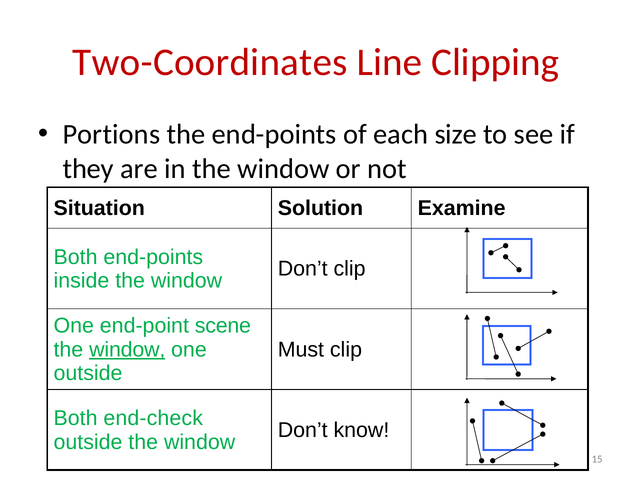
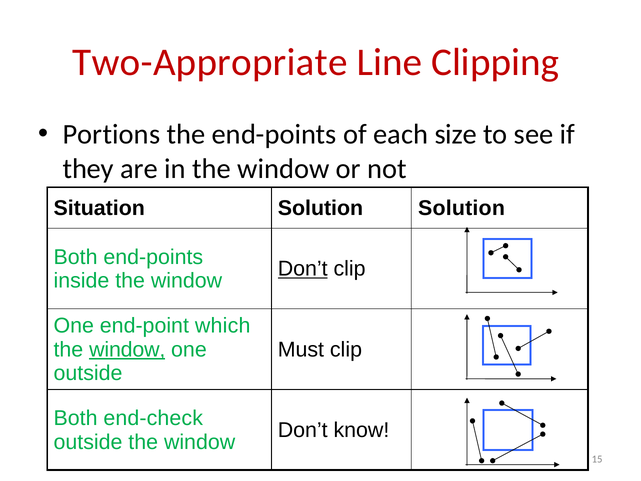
Two-Coordinates: Two-Coordinates -> Two-Appropriate (210, 62)
Solution Examine: Examine -> Solution (461, 208)
Don’t underline: none -> present (303, 269)
scene: scene -> which (223, 325)
